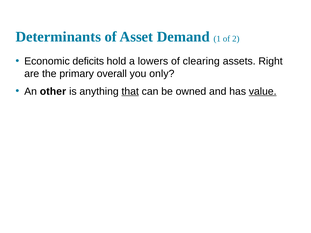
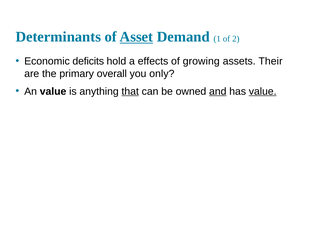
Asset underline: none -> present (136, 37)
lowers: lowers -> effects (153, 61)
clearing: clearing -> growing (201, 61)
Right: Right -> Their (271, 61)
An other: other -> value (53, 91)
and underline: none -> present (218, 91)
